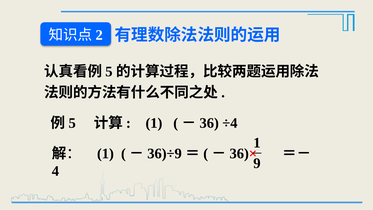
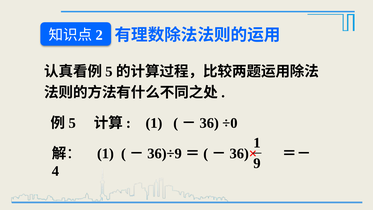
÷4: ÷4 -> ÷0 (230, 123)
